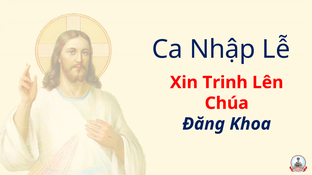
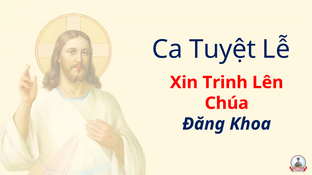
Nhập: Nhập -> Tuyệt (222, 49)
